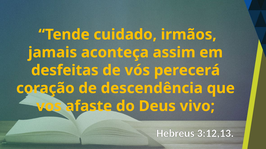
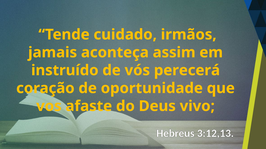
desfeitas: desfeitas -> instruído (65, 71)
descendência: descendência -> oportunidade (152, 89)
